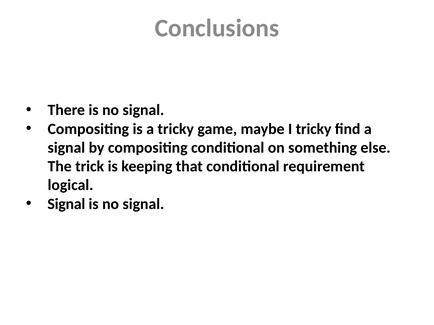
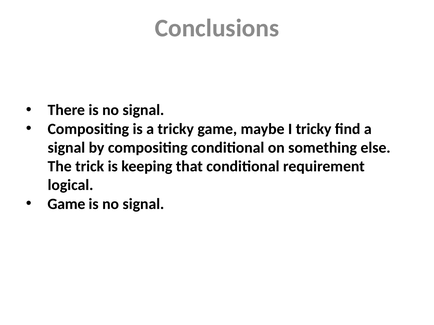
Signal: Signal -> Game (66, 204)
